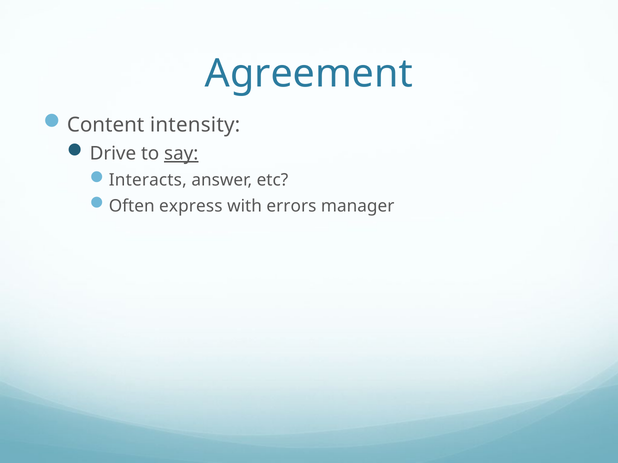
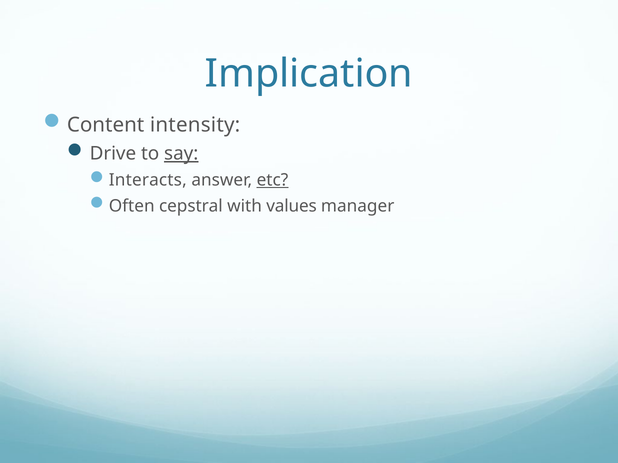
Agreement: Agreement -> Implication (309, 74)
etc underline: none -> present (272, 180)
express: express -> cepstral (191, 206)
errors: errors -> values (292, 206)
